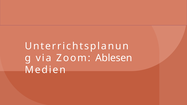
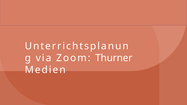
Zoom Ablesen: Ablesen -> Thurner (114, 58)
